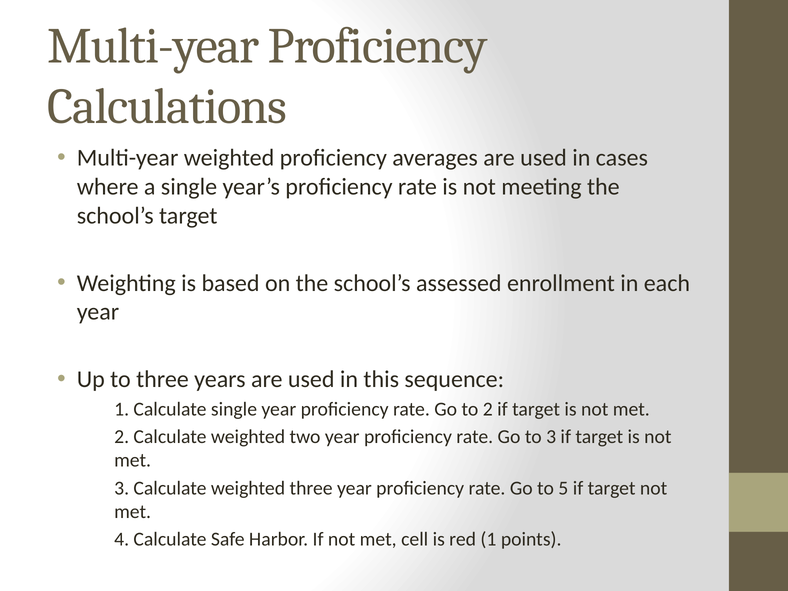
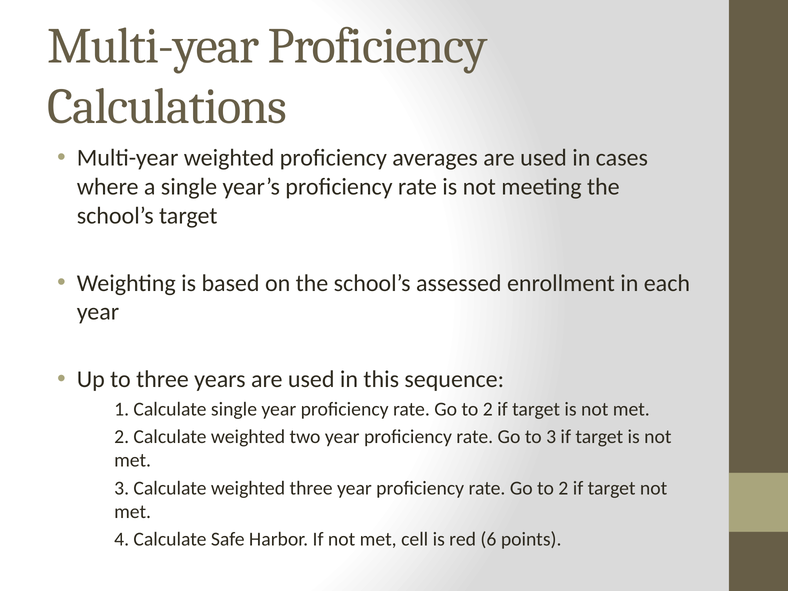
5: 5 -> 2 (563, 488)
red 1: 1 -> 6 (488, 539)
